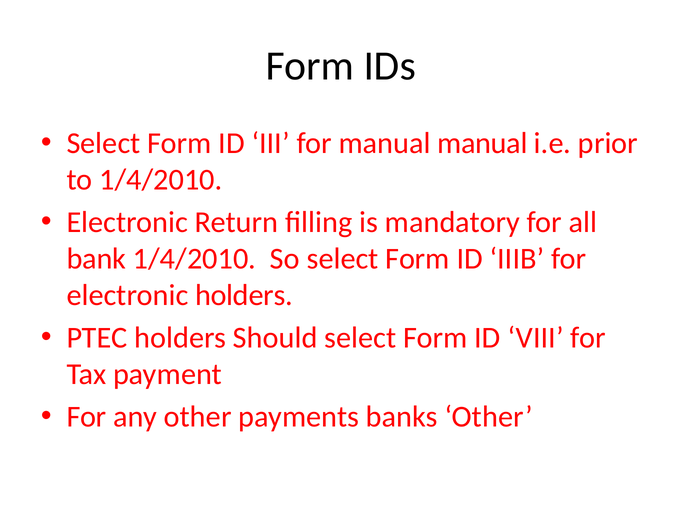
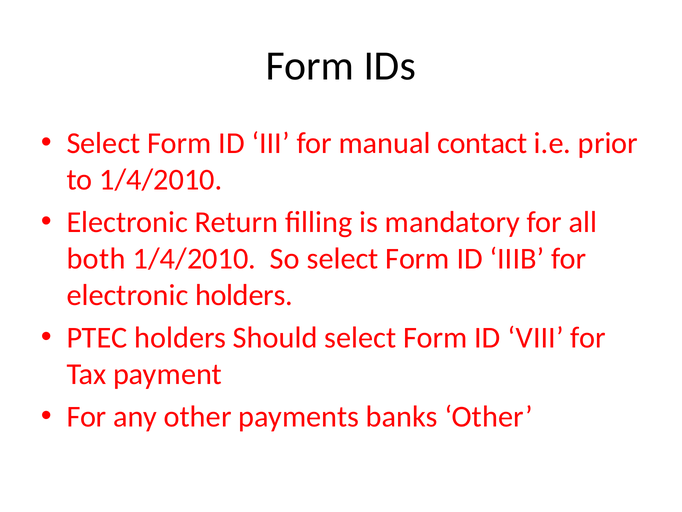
manual manual: manual -> contact (482, 143)
bank: bank -> both (96, 258)
